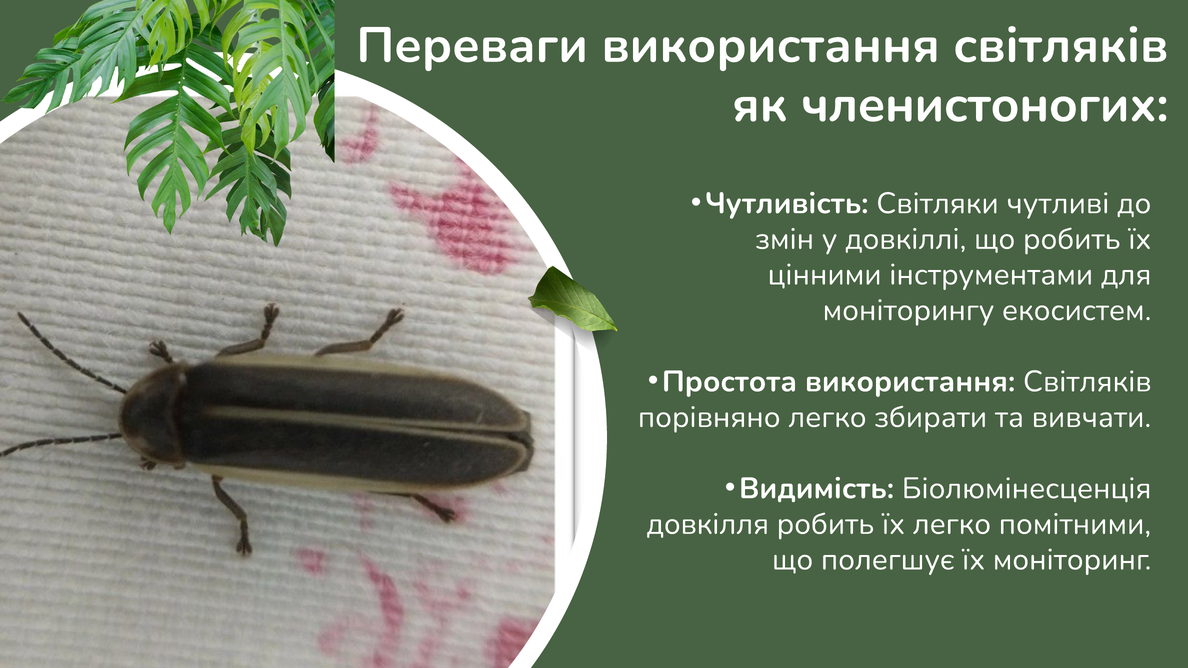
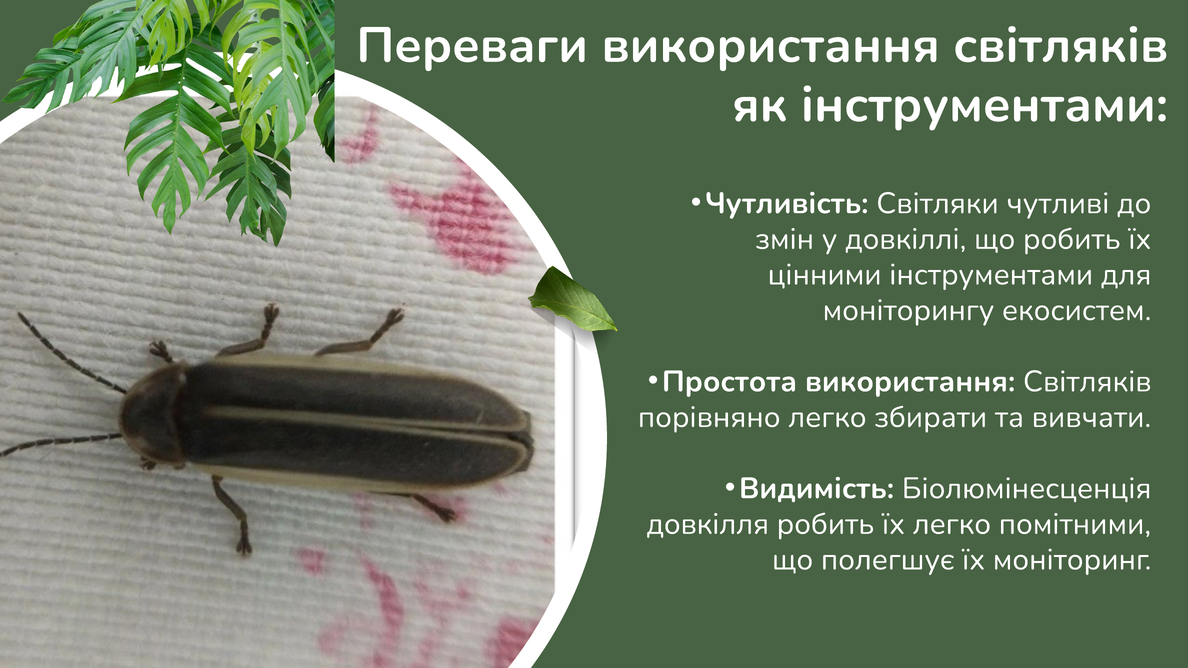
як членистоногих: членистоногих -> інструментами (984, 105)
